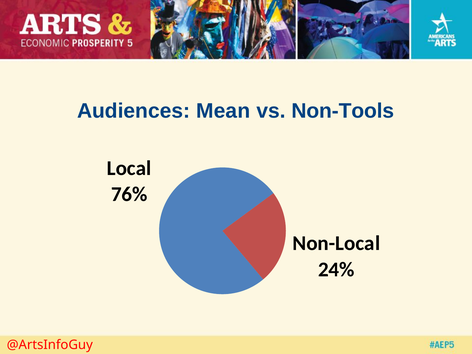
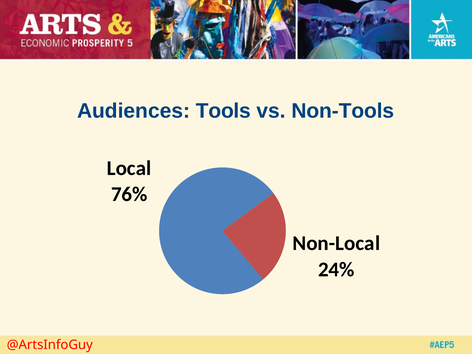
Mean: Mean -> Tools (223, 111)
